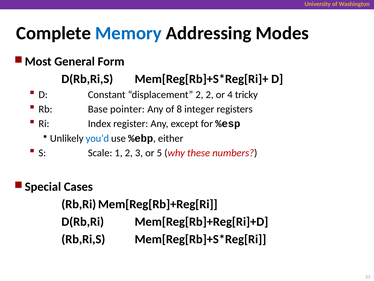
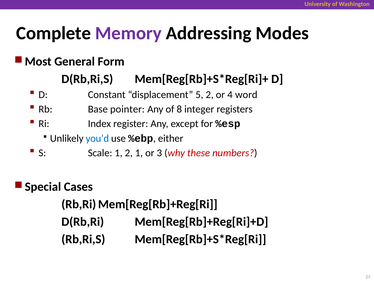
Memory colour: blue -> purple (128, 33)
displacement 2: 2 -> 5 (199, 94)
tricky: tricky -> word (246, 94)
2 3: 3 -> 1 (139, 153)
5: 5 -> 3 (159, 153)
